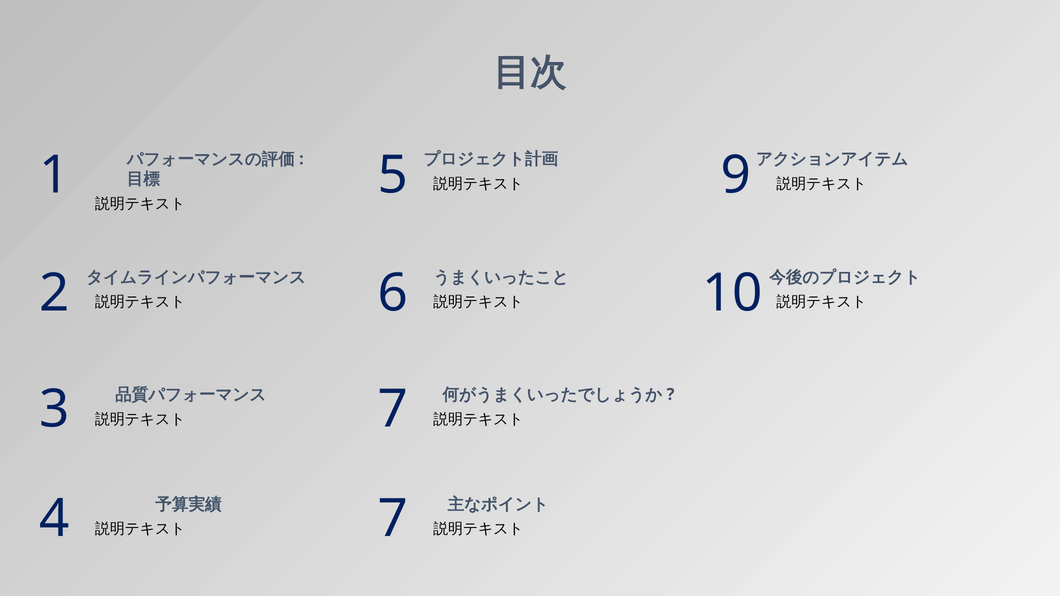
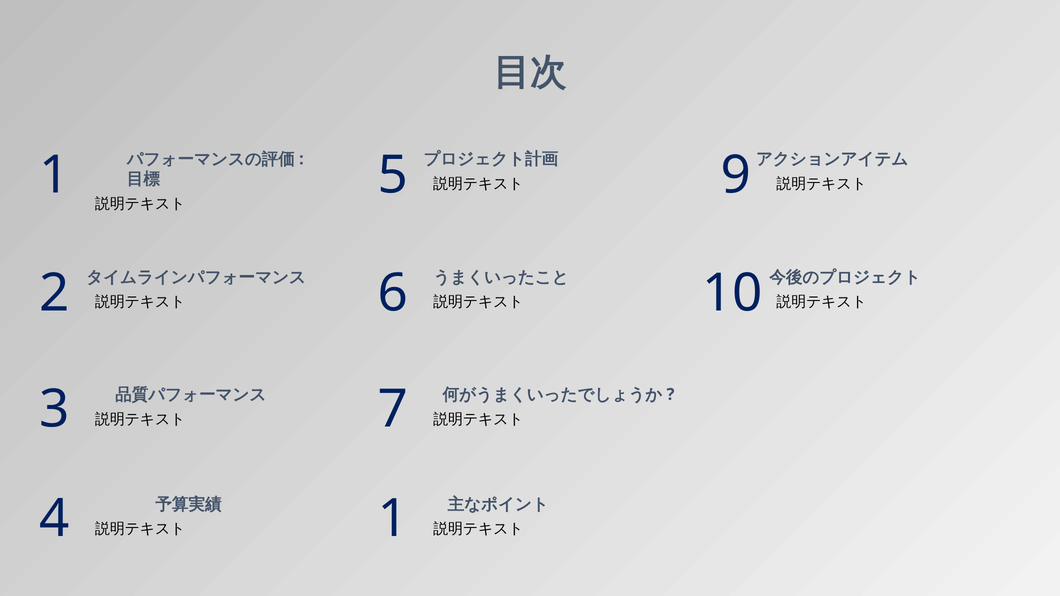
7: 7 -> 1 (393, 519)
